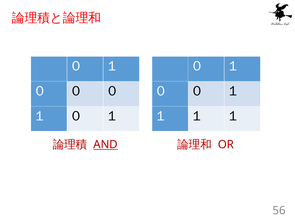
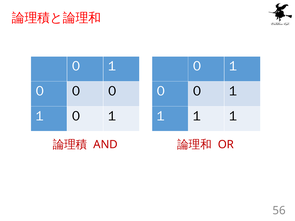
AND underline: present -> none (106, 145)
